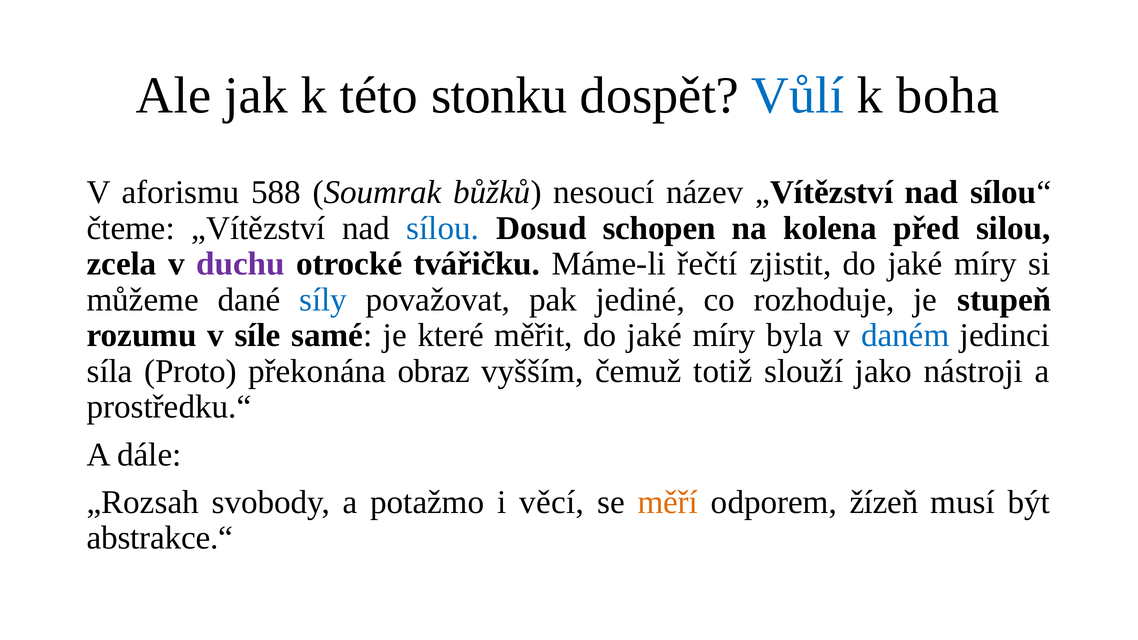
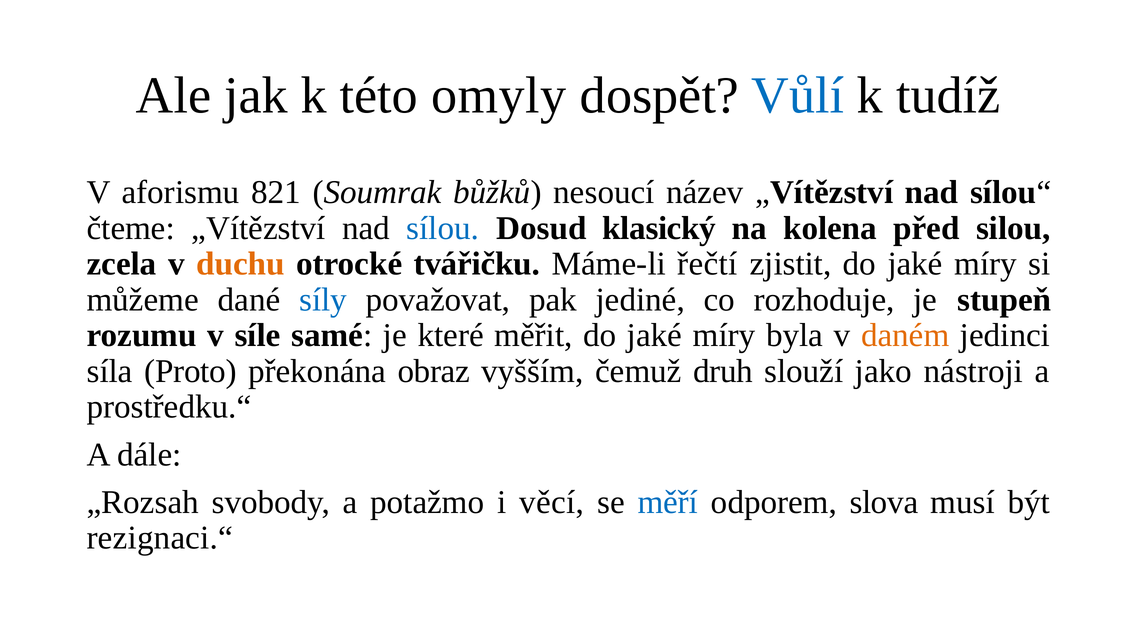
stonku: stonku -> omyly (499, 96)
boha: boha -> tudíž (948, 96)
588: 588 -> 821 (276, 192)
schopen: schopen -> klasický (659, 228)
duchu colour: purple -> orange (240, 264)
daném colour: blue -> orange (905, 335)
totiž: totiž -> druh (723, 371)
měří colour: orange -> blue (668, 502)
žízeň: žízeň -> slova (884, 502)
abstrakce.“: abstrakce.“ -> rezignaci.“ (160, 538)
